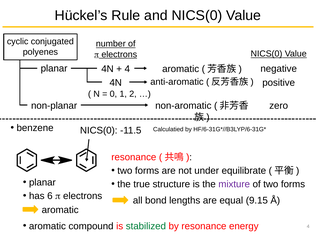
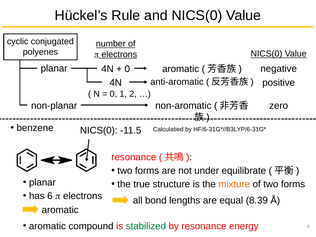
4: 4 -> 0 (127, 69)
mixture colour: purple -> orange (234, 184)
9.15: 9.15 -> 8.39 (257, 201)
